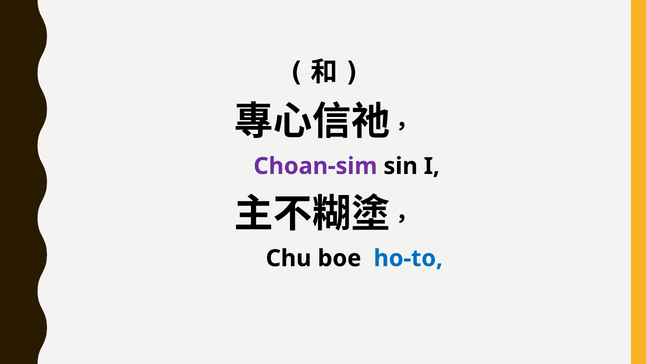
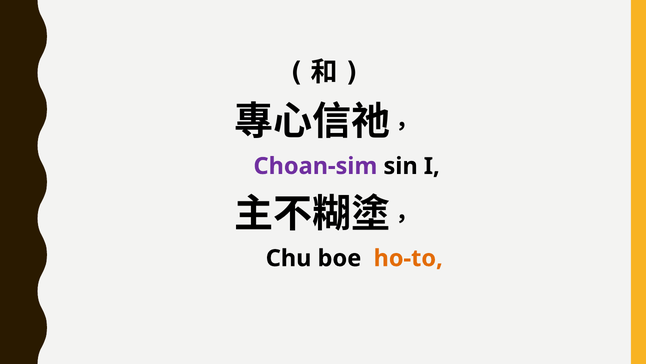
ho-to colour: blue -> orange (408, 258)
